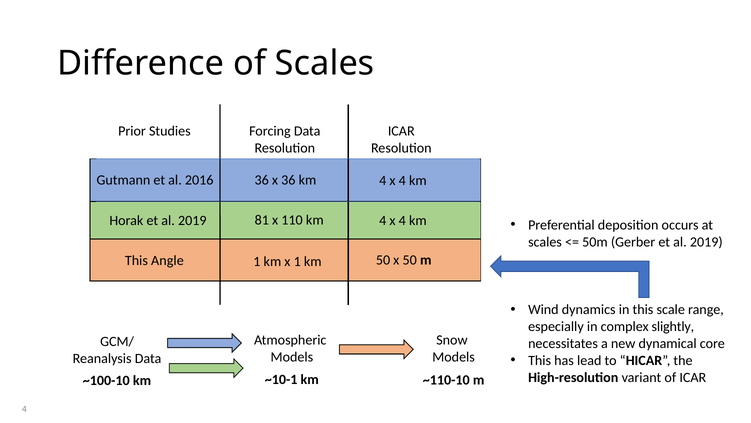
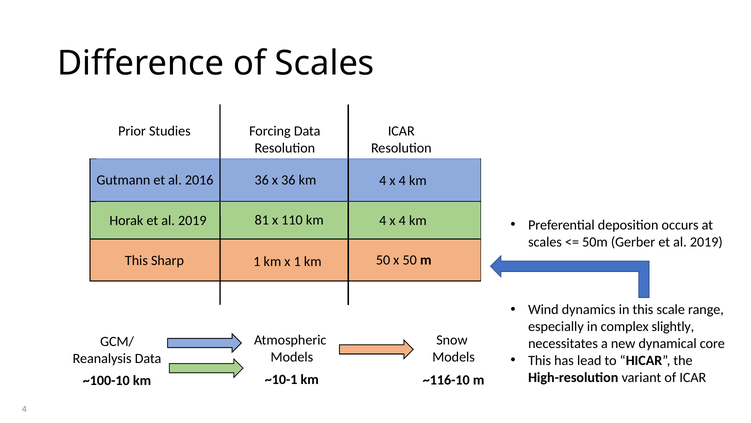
Angle: Angle -> Sharp (167, 260)
~110-10: ~110-10 -> ~116-10 (446, 379)
